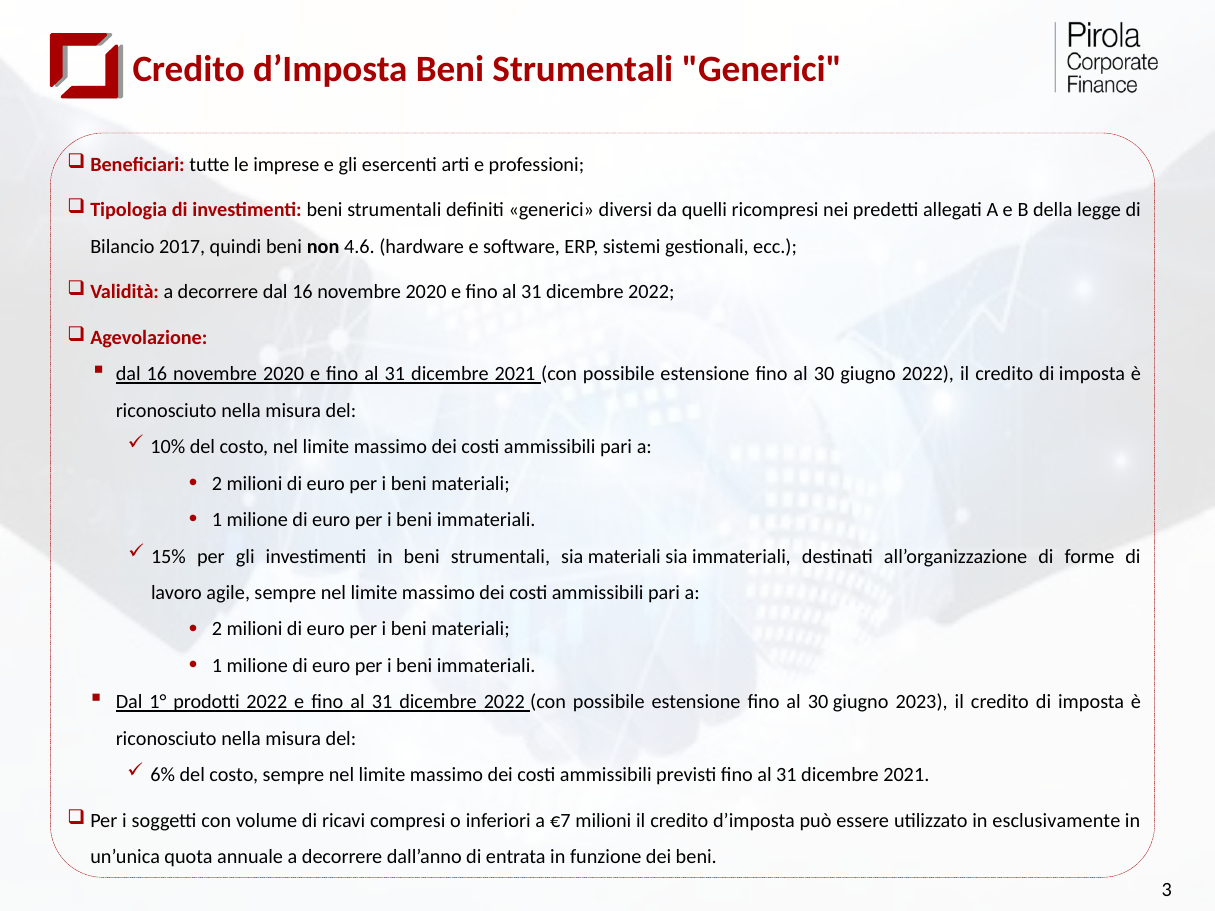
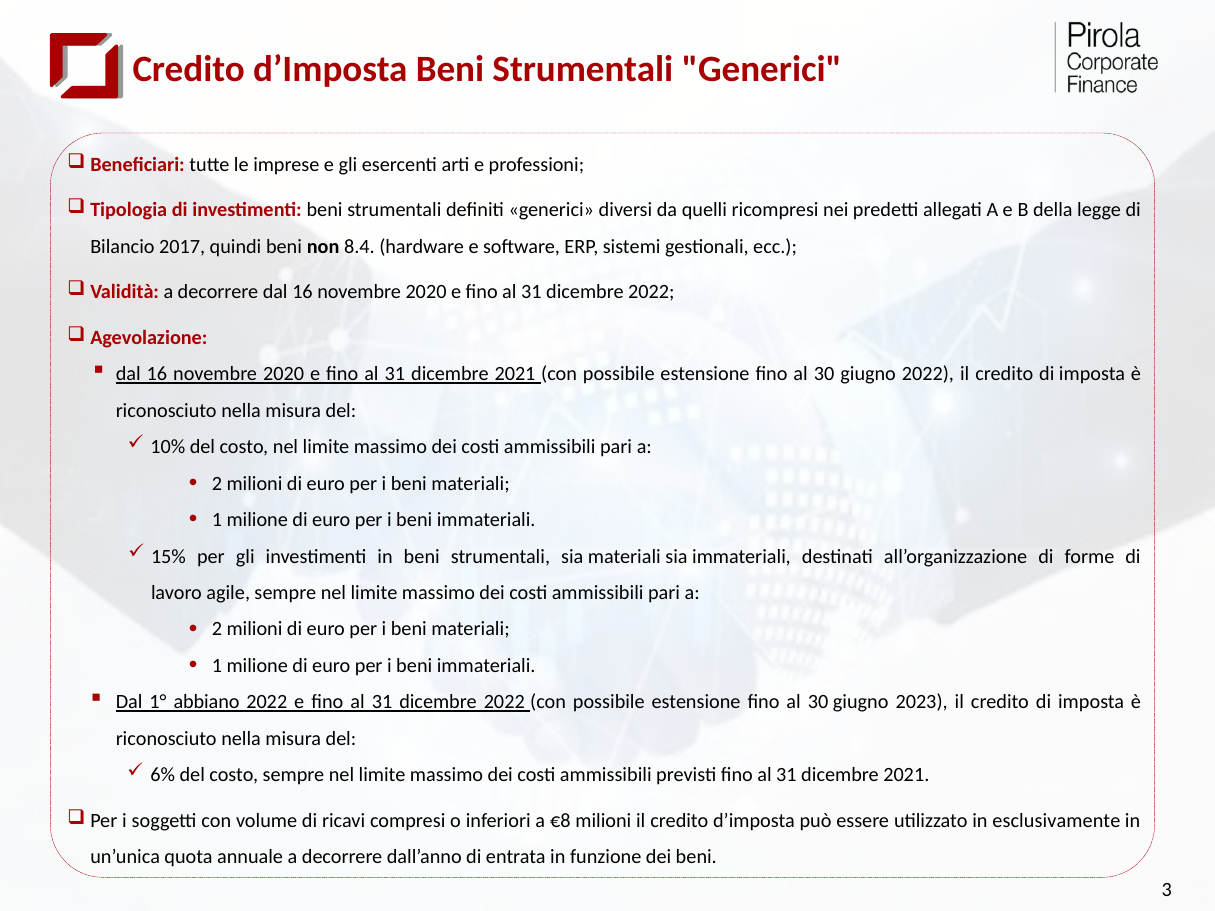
4.6: 4.6 -> 8.4 (359, 247)
prodotti: prodotti -> abbiano (207, 702)
€7: €7 -> €8 (560, 821)
